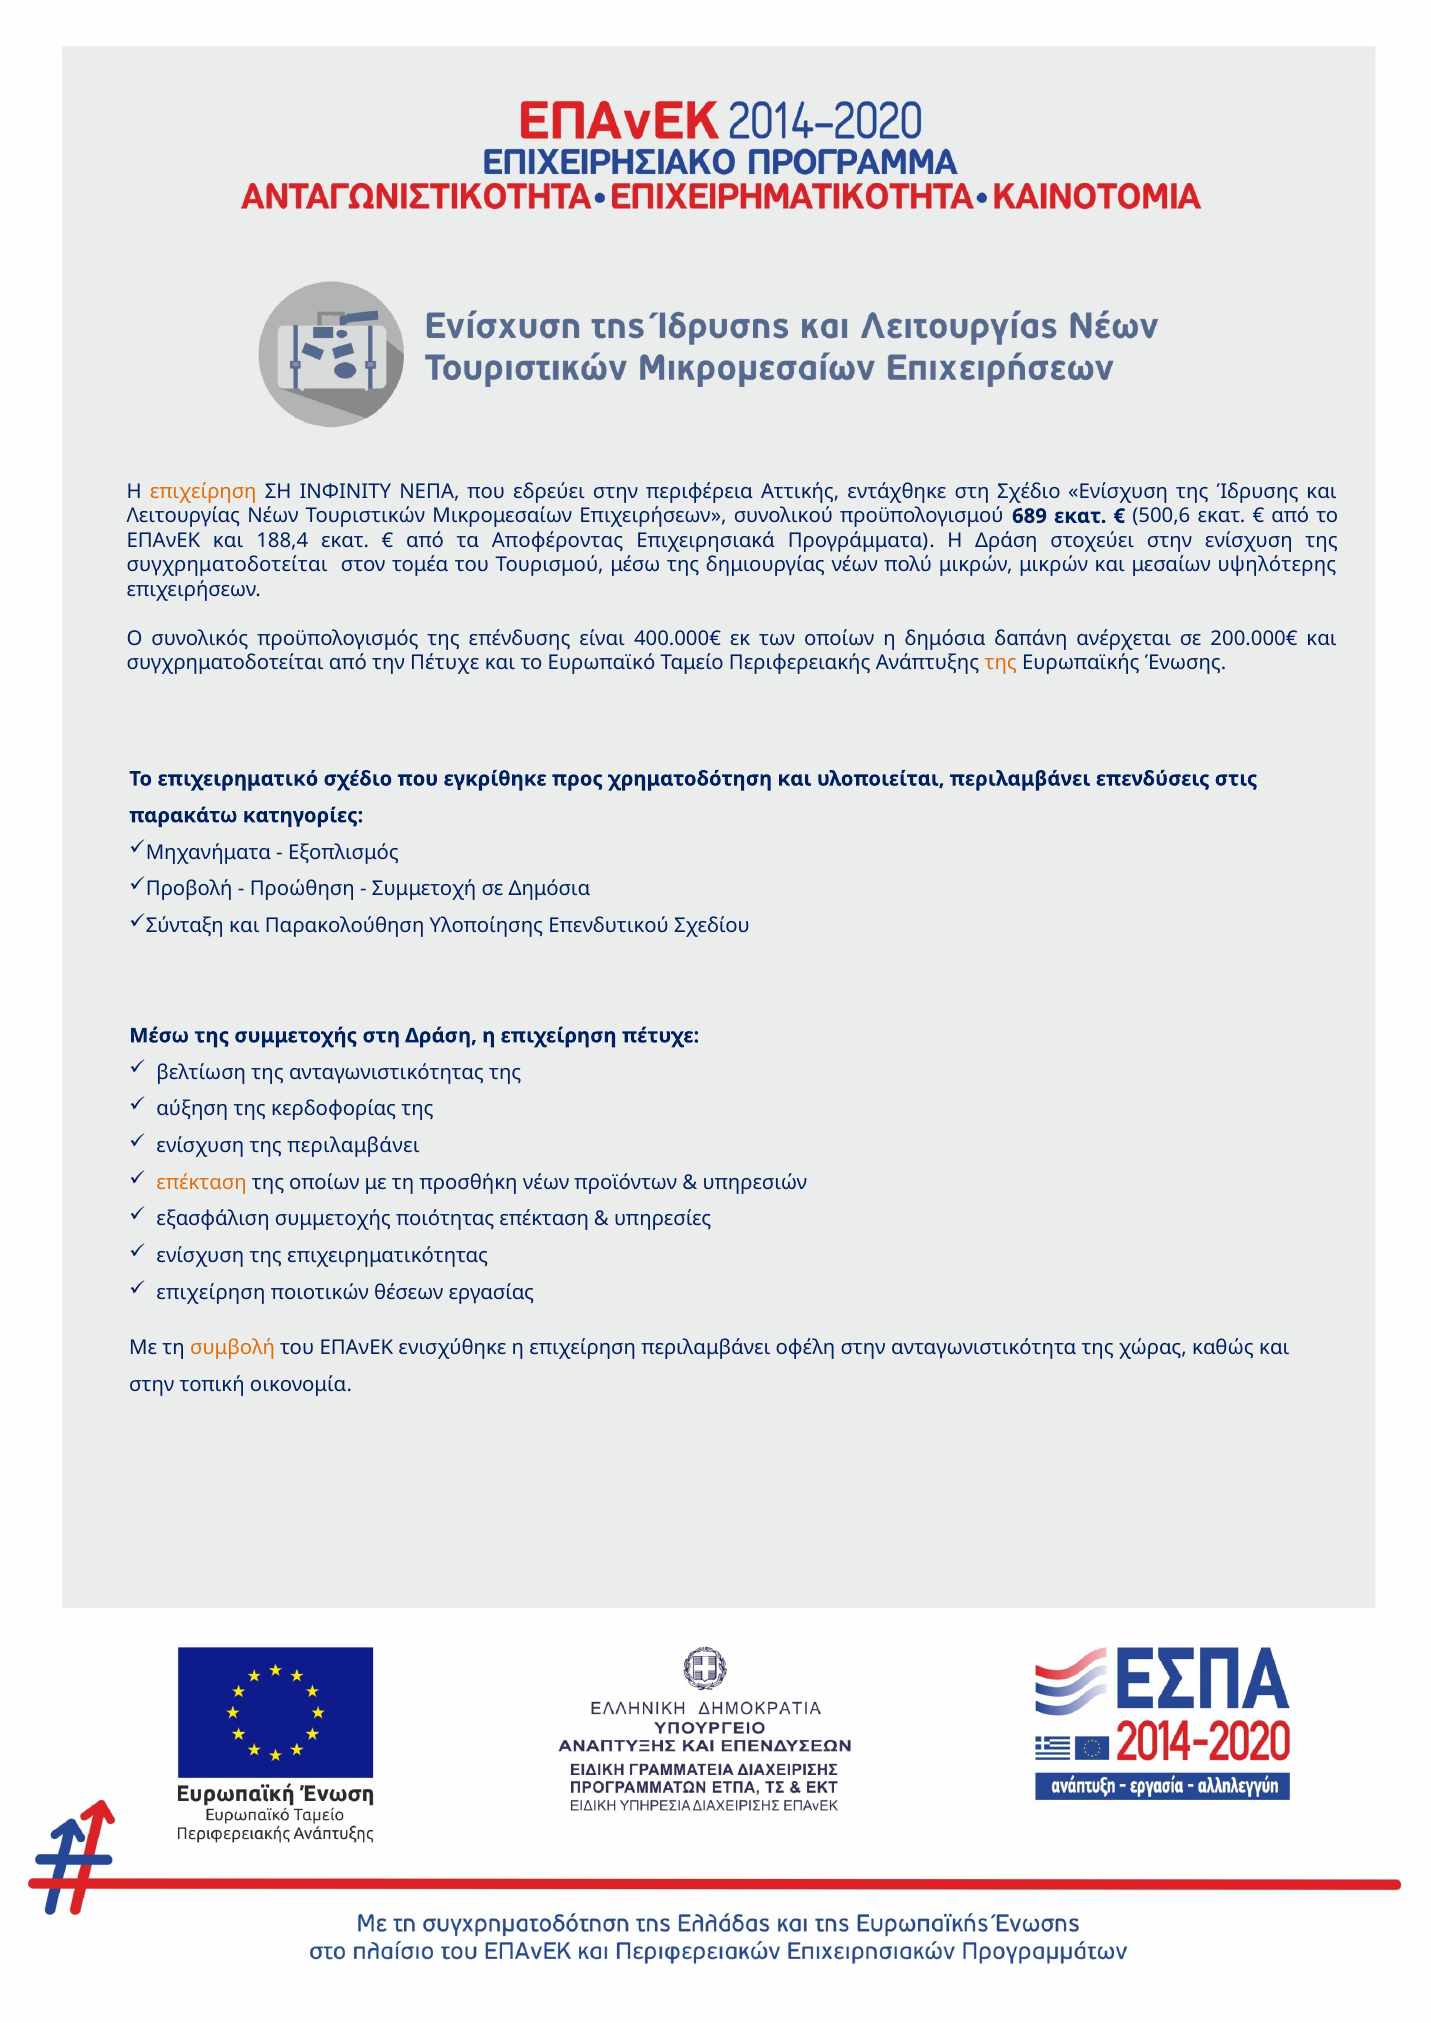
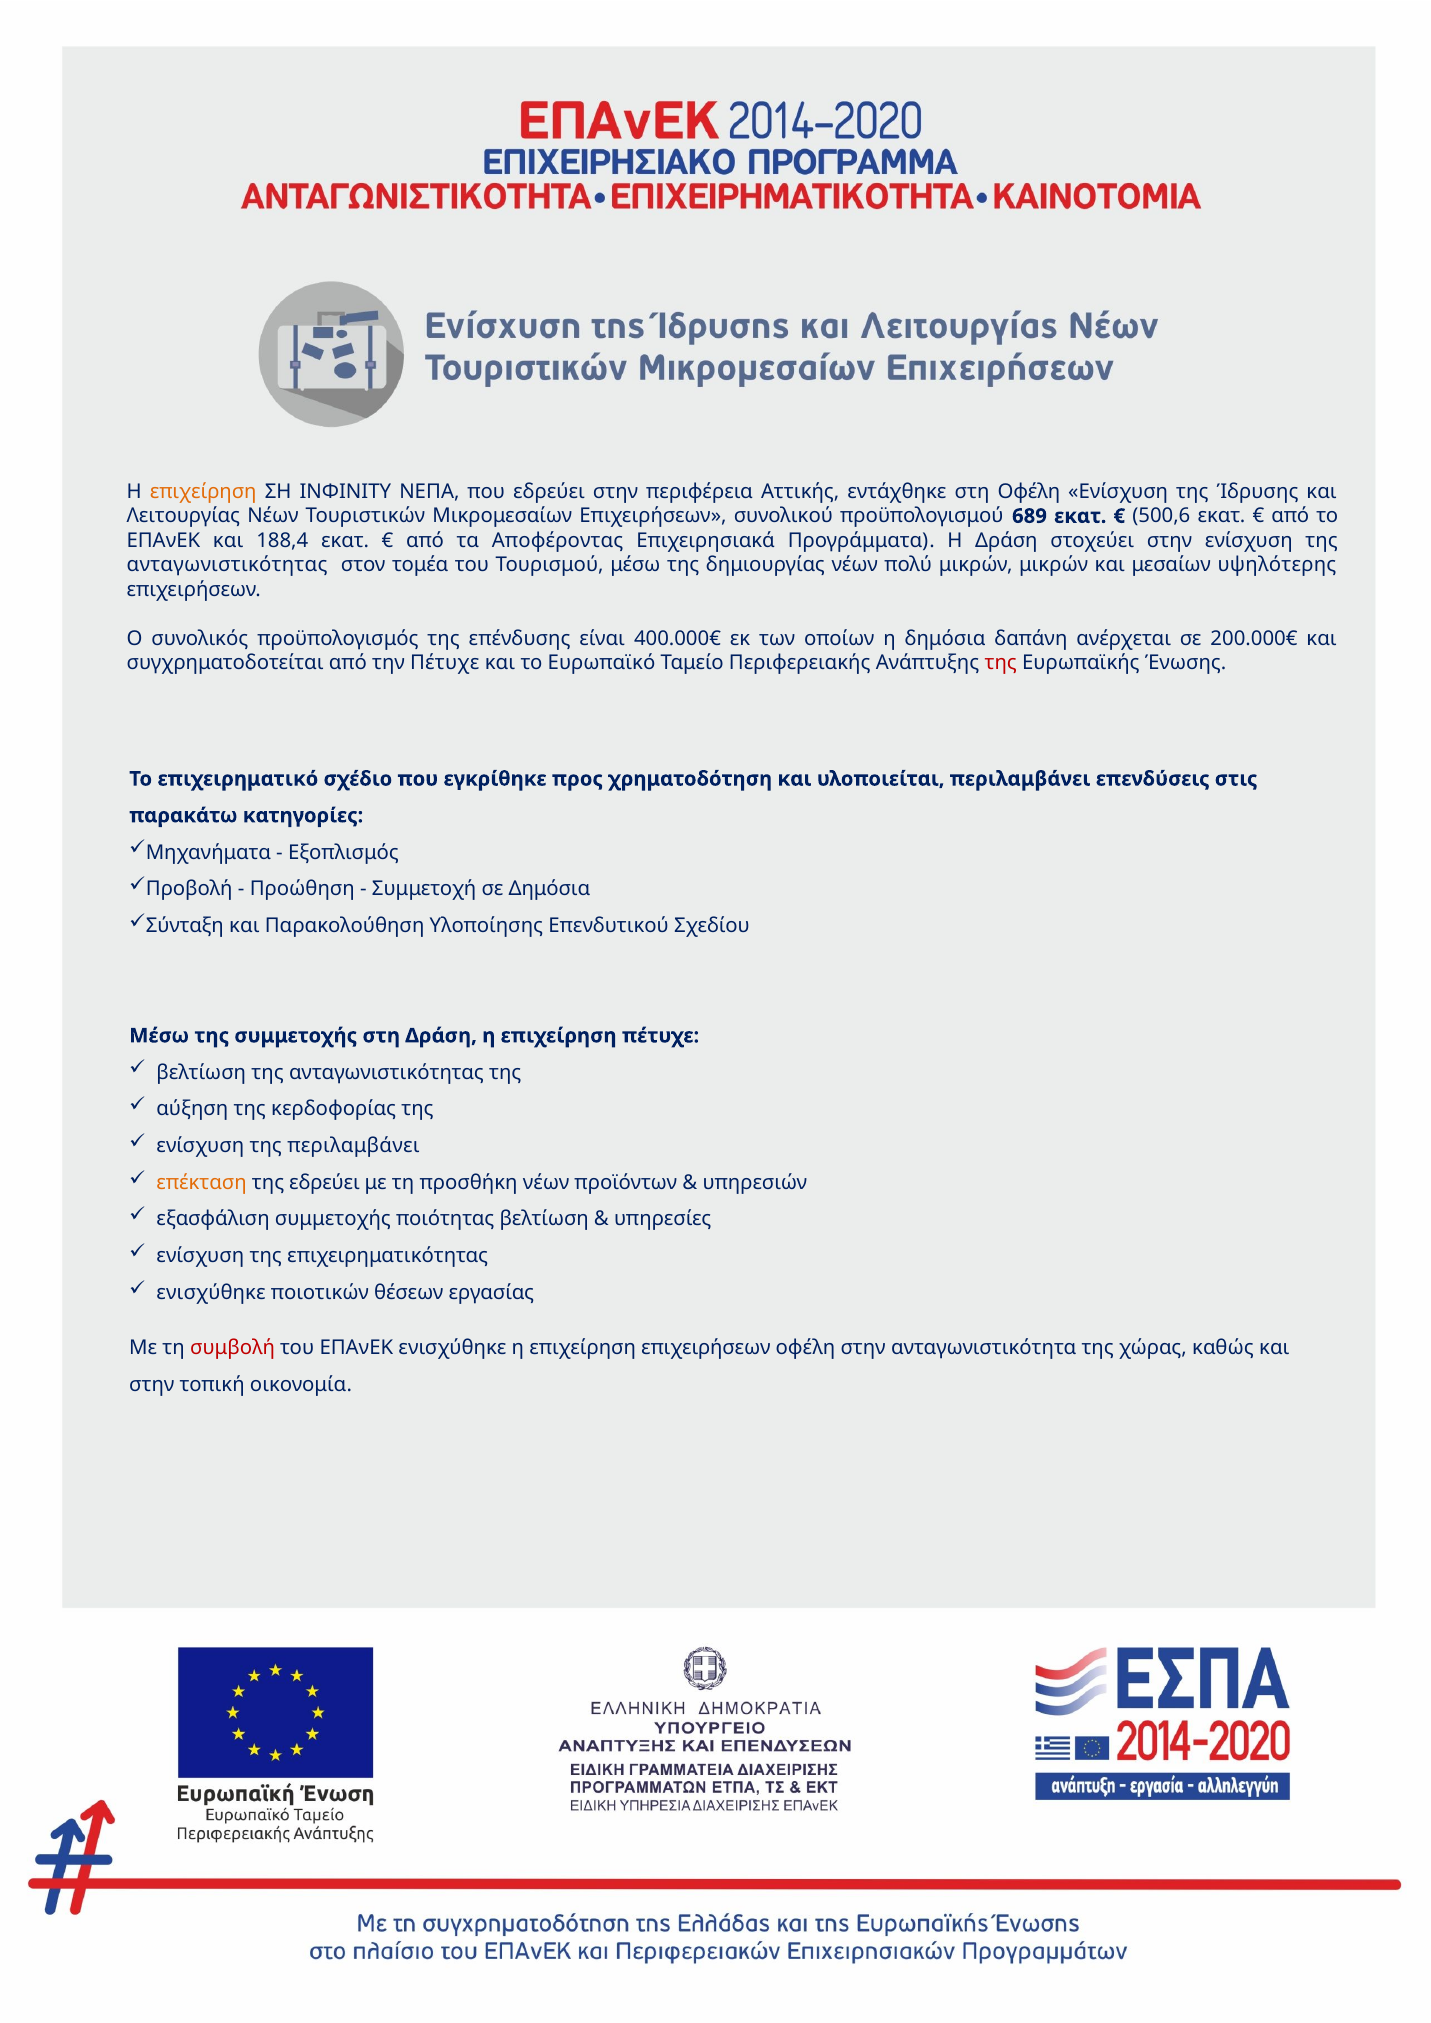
στη Σχέδιο: Σχέδιο -> Οφέλη (1029, 492)
συγχρηματοδοτείται: συγχρηματοδοτείται -> ανταγωνιστικότητας (227, 565)
της colour: orange -> red (1001, 663)
της οποίων: οποίων -> εδρεύει (324, 1183)
ποιότητας επέκταση: επέκταση -> βελτίωση (544, 1220)
επιχείρηση: επιχείρηση -> ενισχύθηκε (211, 1293)
συμβολή colour: orange -> red (233, 1348)
επιχείρηση περιλαμβάνει: περιλαμβάνει -> επιχειρήσεων (706, 1348)
